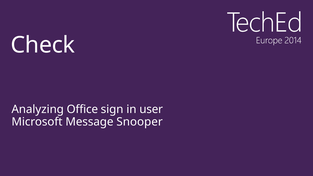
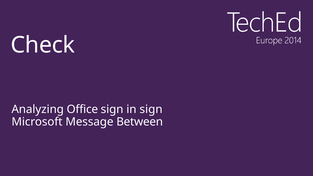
in user: user -> sign (151, 109)
Snooper: Snooper -> Between (140, 122)
